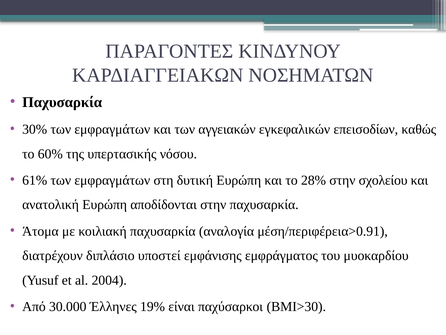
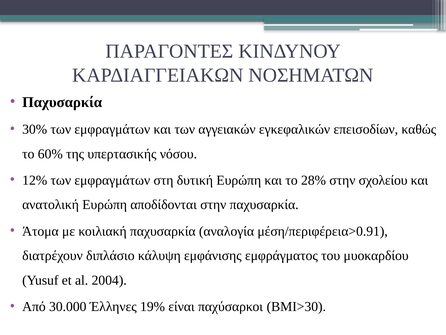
61%: 61% -> 12% (35, 180)
υποστεί: υποστεί -> κάλυψη (159, 255)
